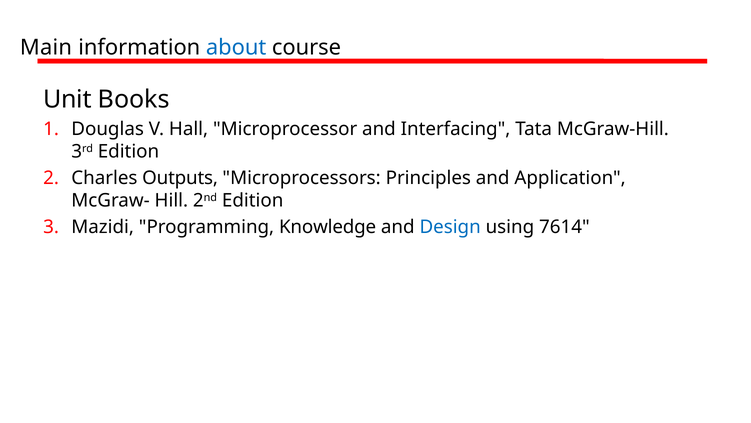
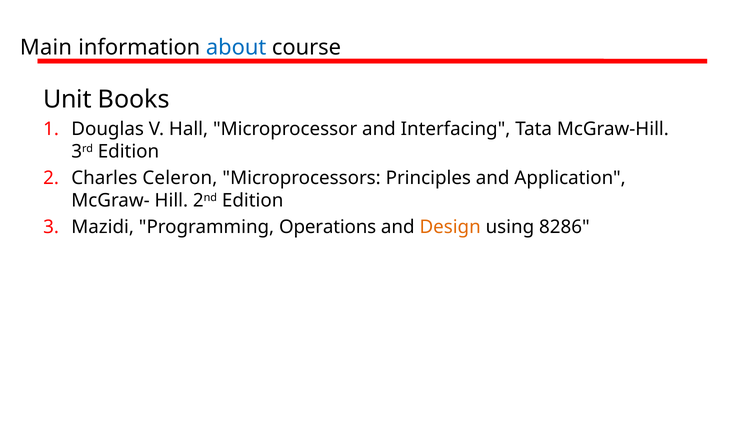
Outputs: Outputs -> Celeron (180, 178)
Knowledge: Knowledge -> Operations (328, 227)
Design colour: blue -> orange (450, 227)
7614: 7614 -> 8286 (564, 227)
